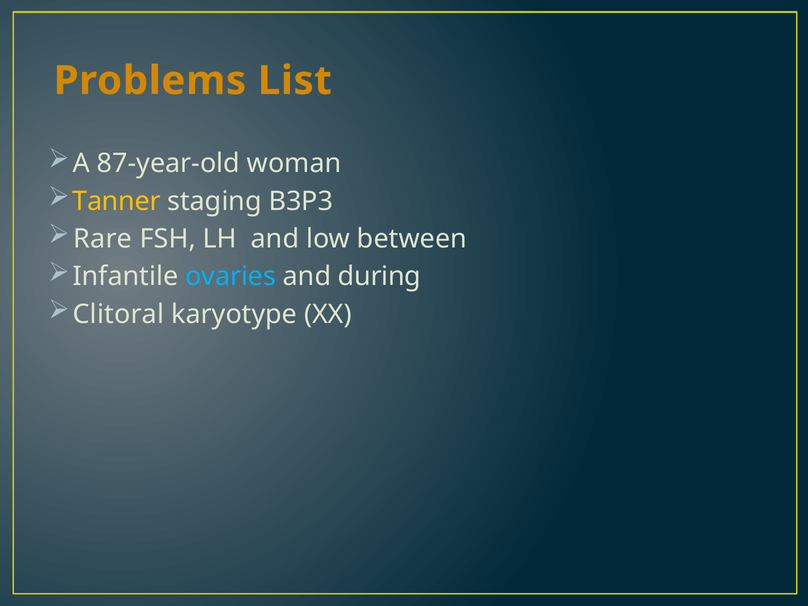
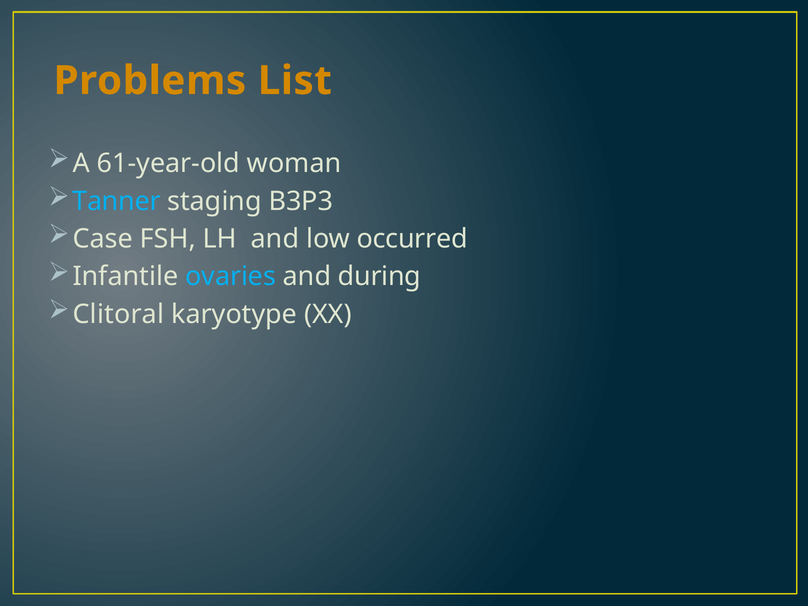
87-year-old: 87-year-old -> 61-year-old (168, 163)
Tanner colour: yellow -> light blue (117, 201)
Rare: Rare -> Case (103, 239)
between: between -> occurred (412, 239)
